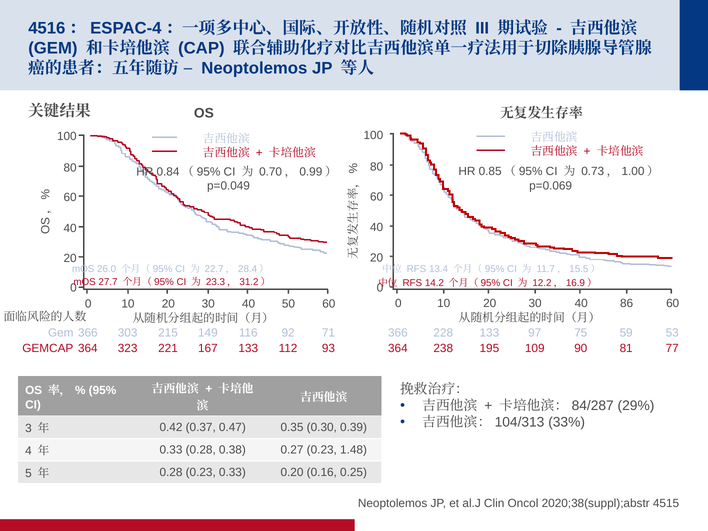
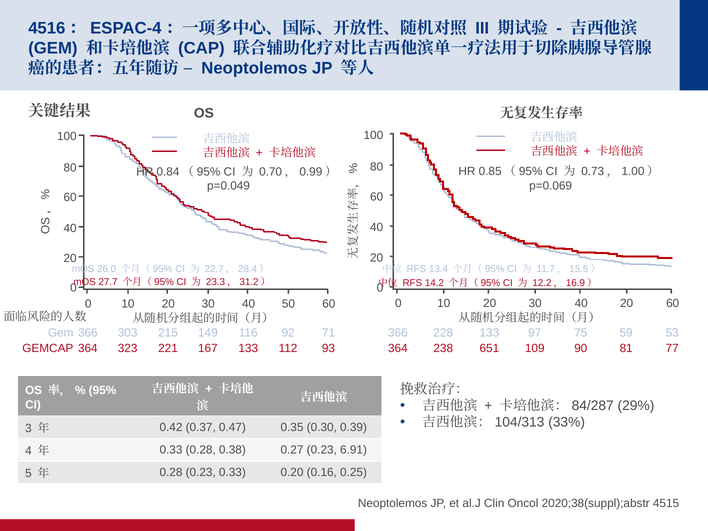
30 40 86: 86 -> 20 (627, 304)
195: 195 -> 651 (489, 348)
1.48: 1.48 -> 6.91 (354, 450)
